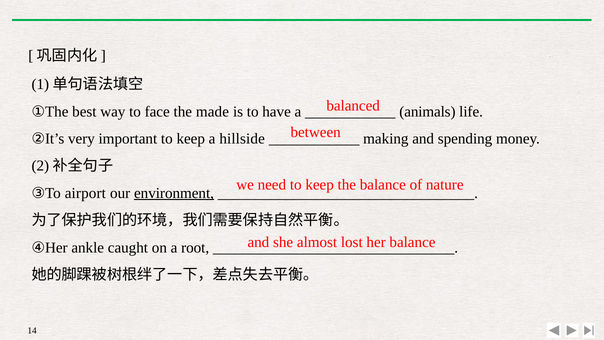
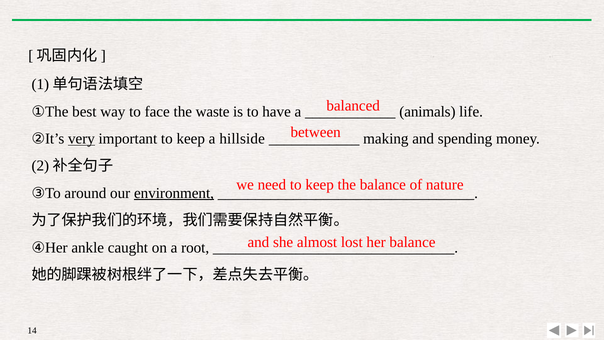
made: made -> waste (213, 111)
very underline: none -> present (81, 139)
airport: airport -> around (85, 193)
